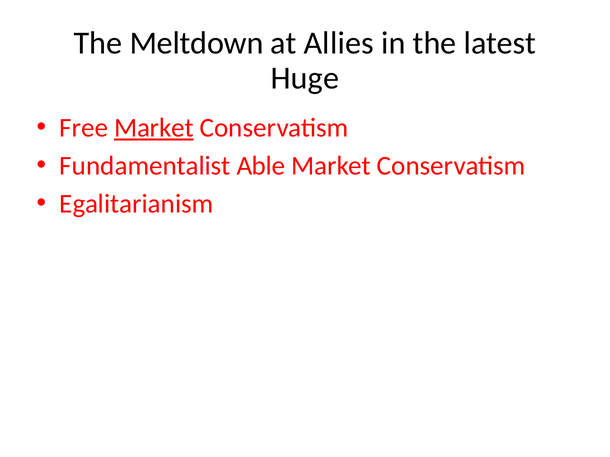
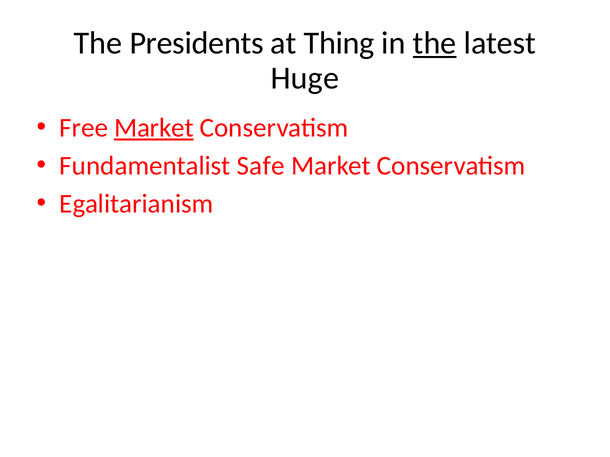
Meltdown: Meltdown -> Presidents (197, 43)
Allies: Allies -> Thing (339, 43)
the underline: none -> present (435, 43)
Able: Able -> Safe (261, 166)
